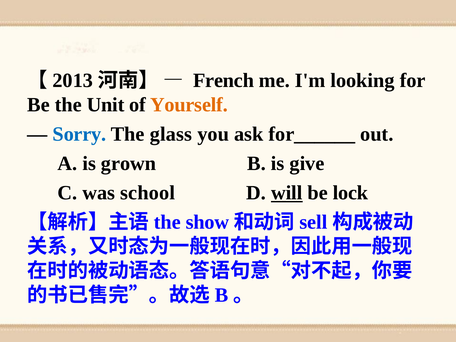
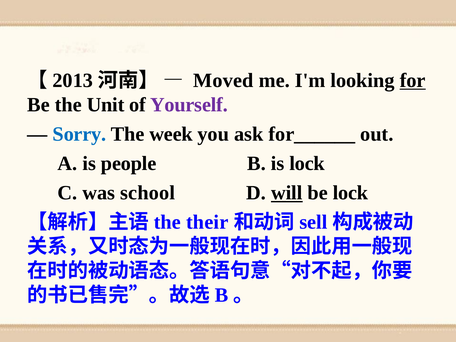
French: French -> Moved (223, 80)
for underline: none -> present (413, 80)
Yourself colour: orange -> purple (189, 105)
glass: glass -> week (171, 134)
grown: grown -> people (129, 164)
is give: give -> lock (307, 164)
show: show -> their (207, 222)
